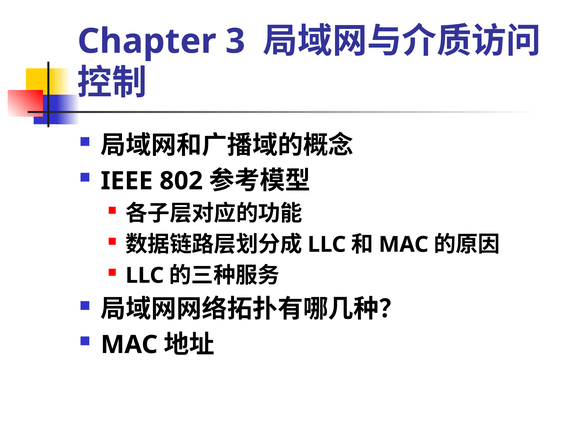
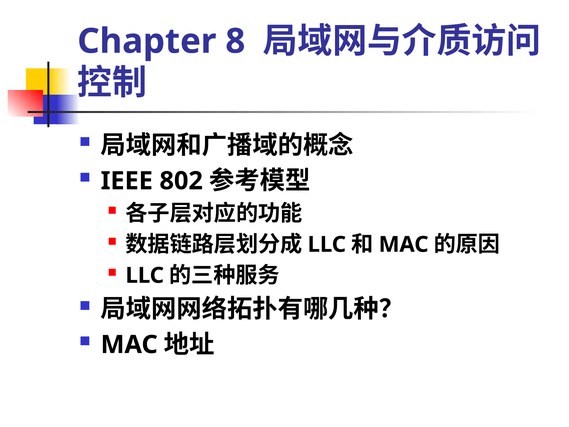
3: 3 -> 8 (235, 41)
